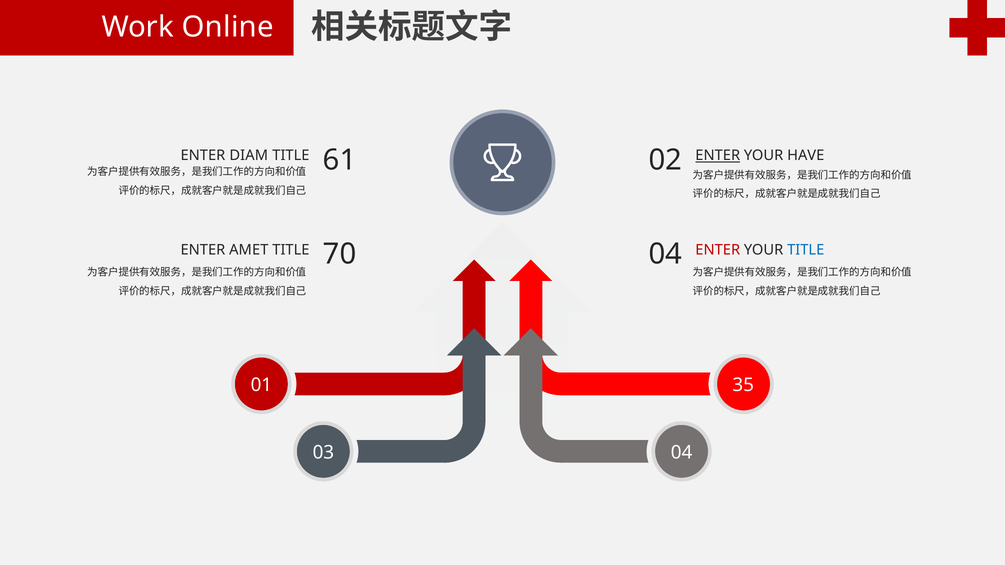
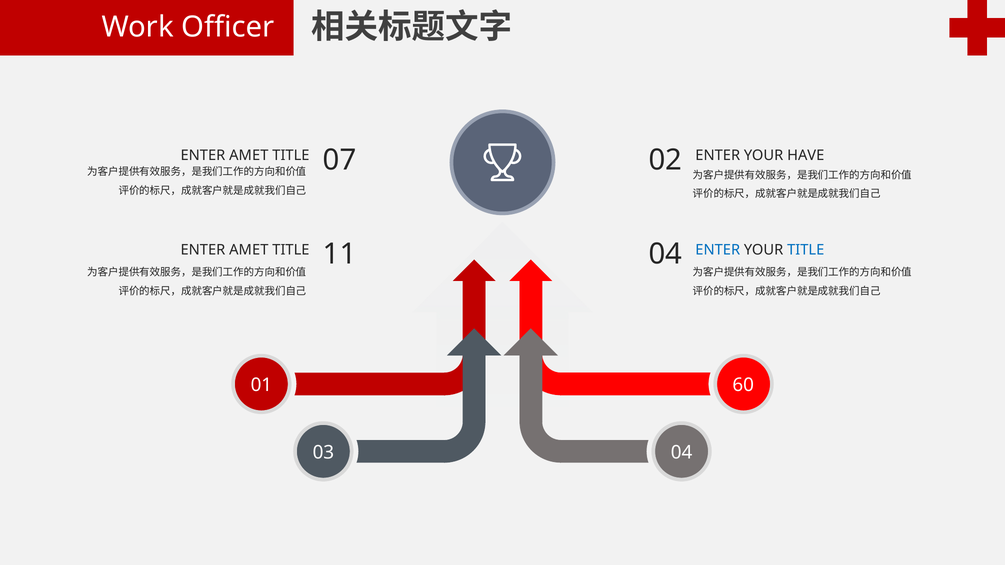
Online: Online -> Officer (228, 27)
DIAM: DIAM -> AMET (249, 156)
61: 61 -> 07 (340, 160)
ENTER underline: present -> none (718, 156)
70: 70 -> 11 (340, 254)
ENTER colour: red -> blue (718, 250)
35: 35 -> 60 (743, 385)
